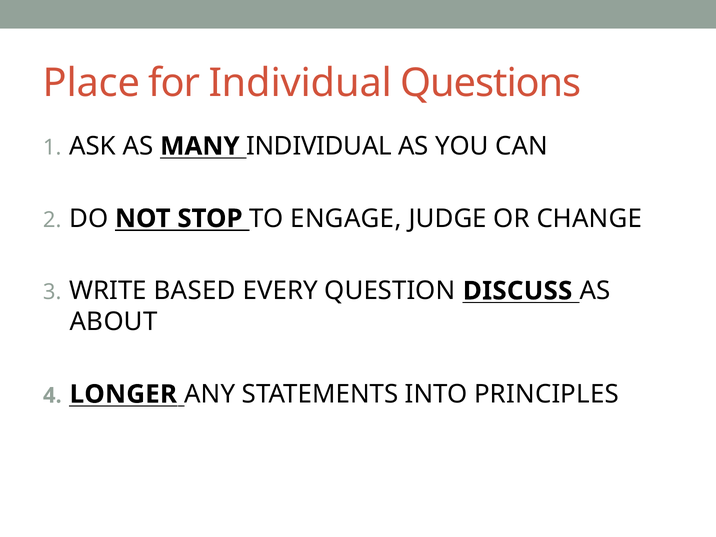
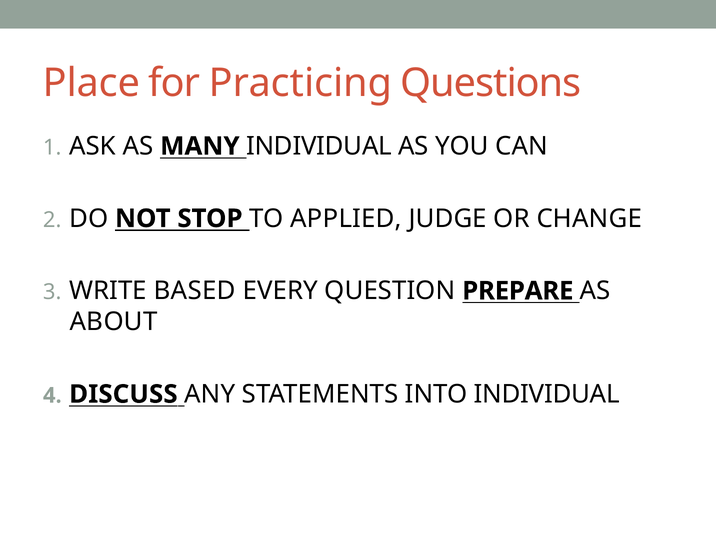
for Individual: Individual -> Practicing (300, 83)
ENGAGE: ENGAGE -> APPLIED (346, 219)
DISCUSS: DISCUSS -> PREPARE (518, 291)
LONGER: LONGER -> DISCUSS (123, 394)
INTO PRINCIPLES: PRINCIPLES -> INDIVIDUAL (547, 394)
